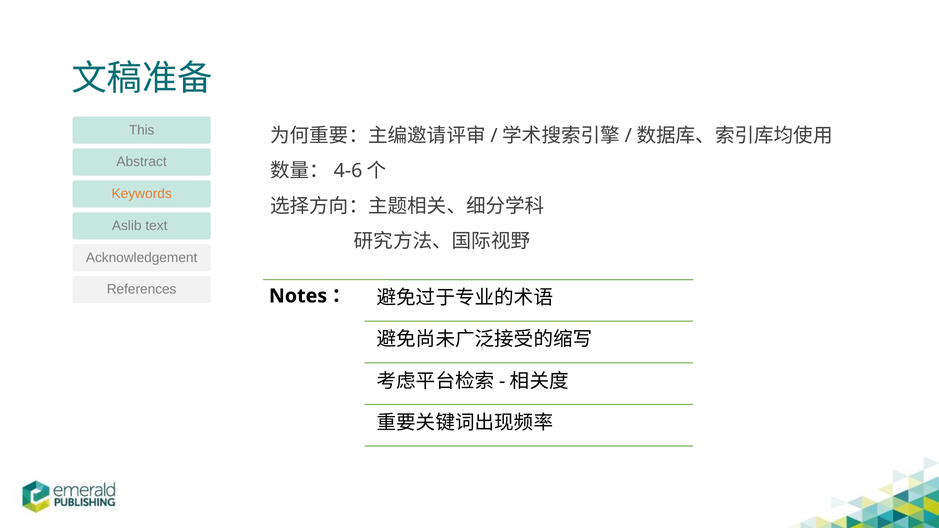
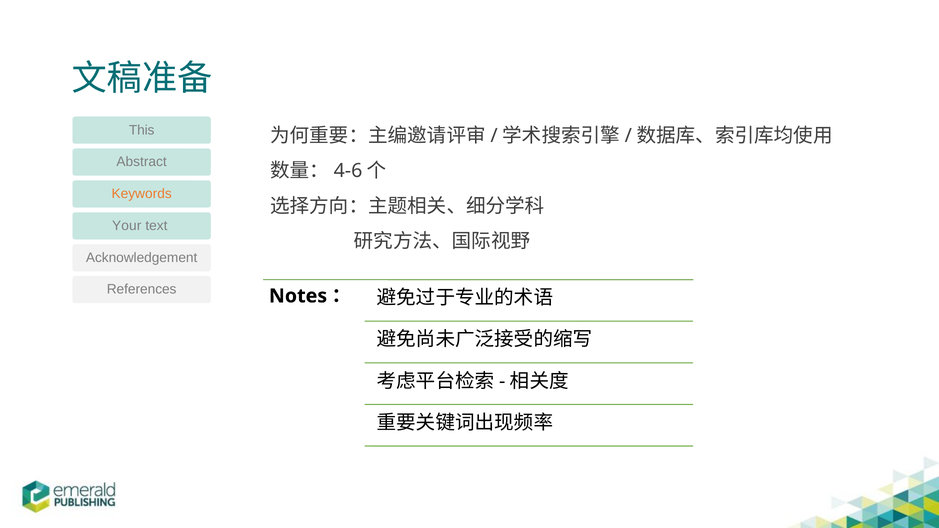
Aslib: Aslib -> Your (127, 226)
